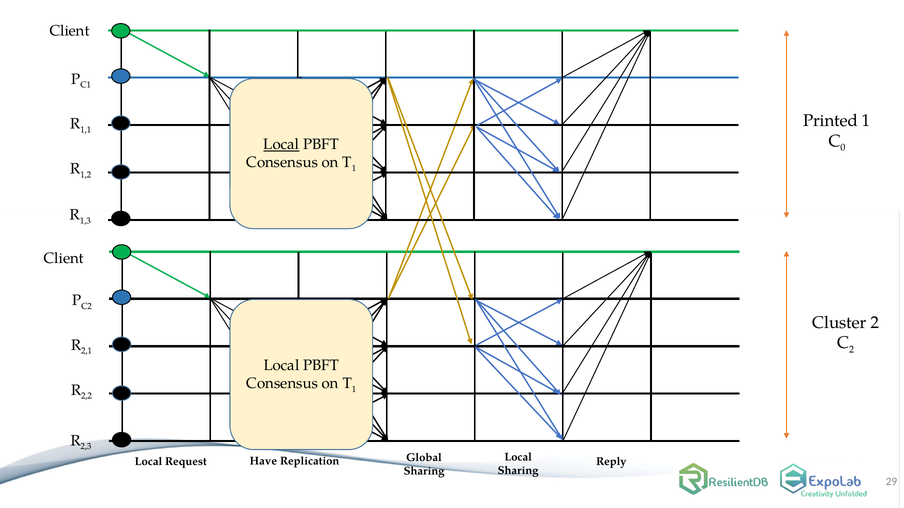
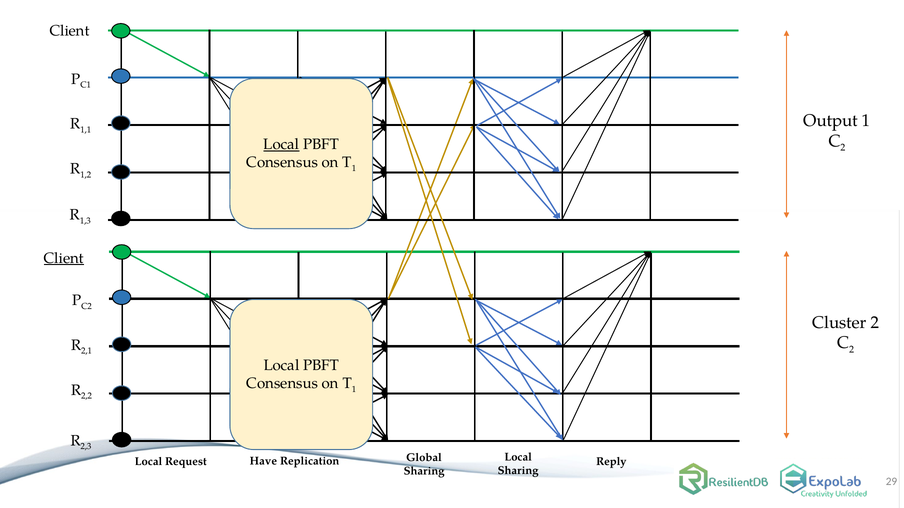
Printed: Printed -> Output (831, 121)
0: 0 -> 2 (843, 148)
Client underline: none -> present (64, 258)
